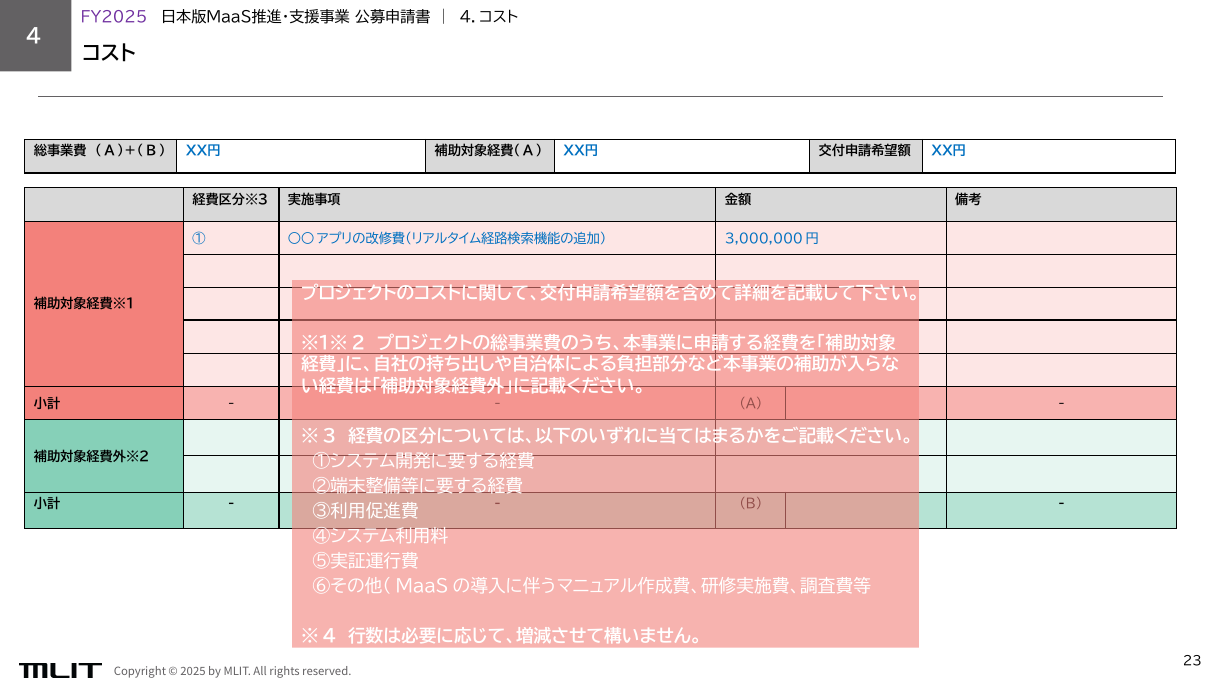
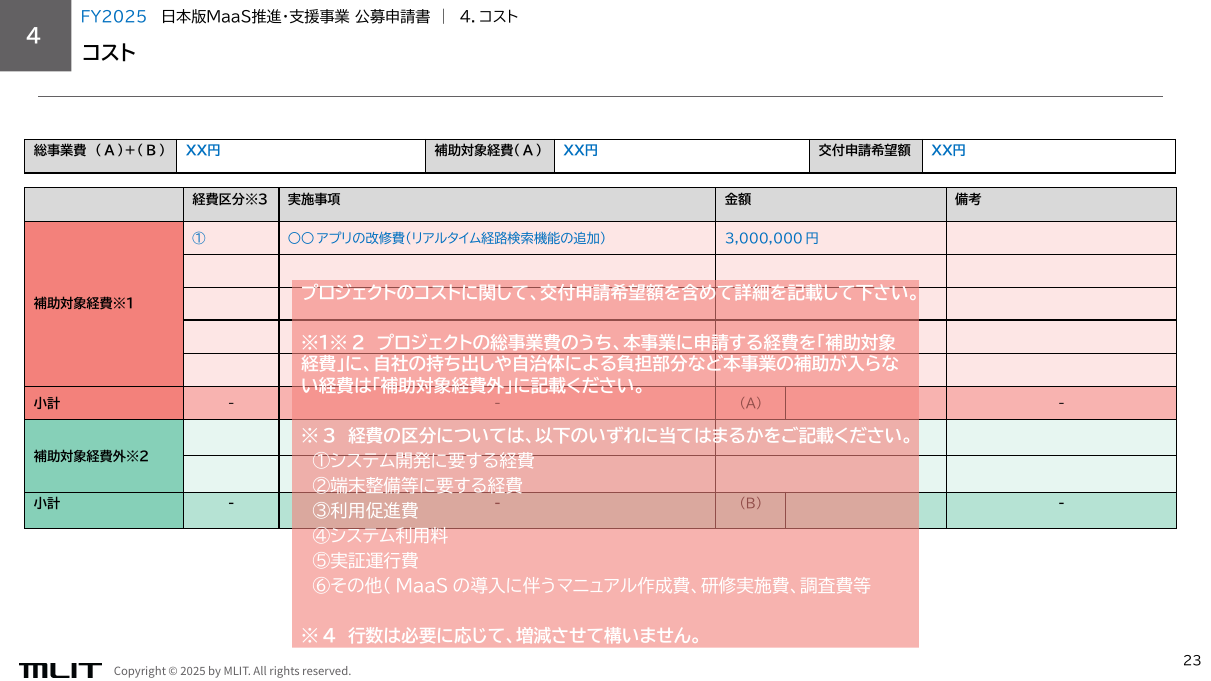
FY2025 colour: purple -> blue (114, 17)
